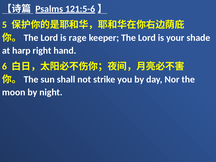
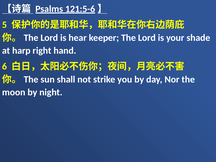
rage: rage -> hear (78, 38)
